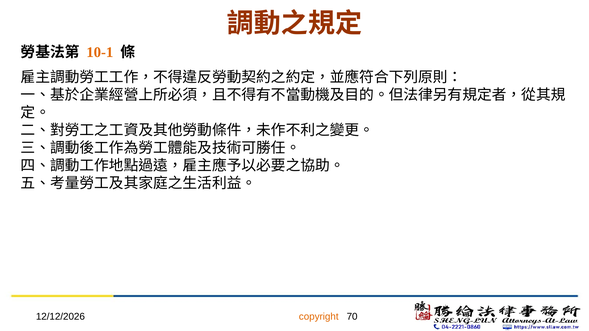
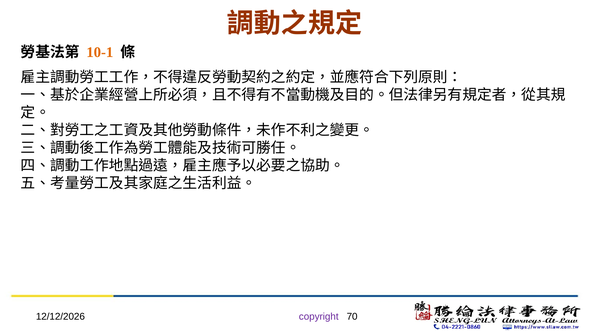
copyright colour: orange -> purple (319, 317)
